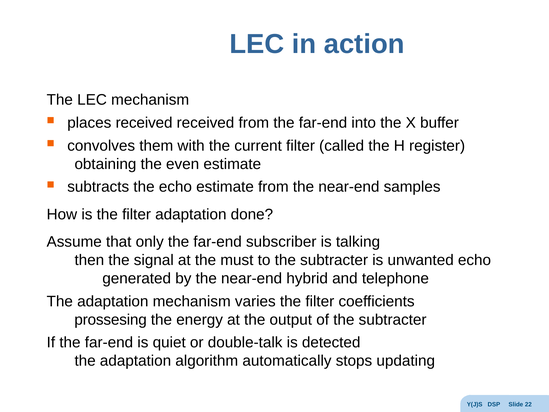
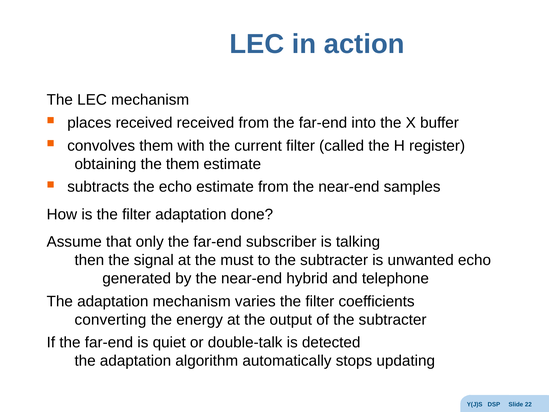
the even: even -> them (183, 164)
prossesing: prossesing -> converting (110, 320)
